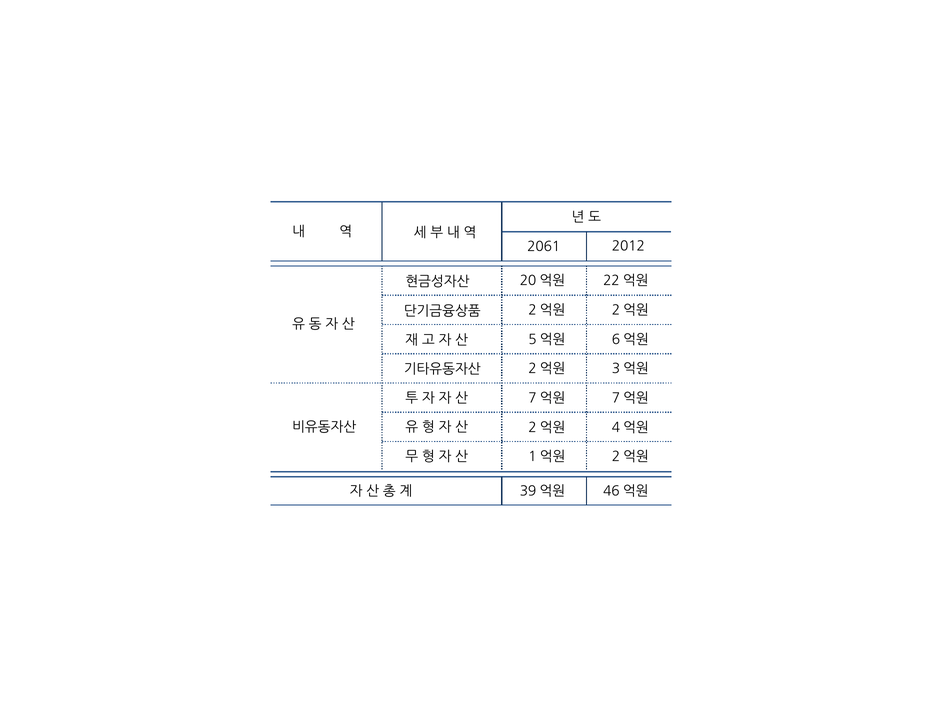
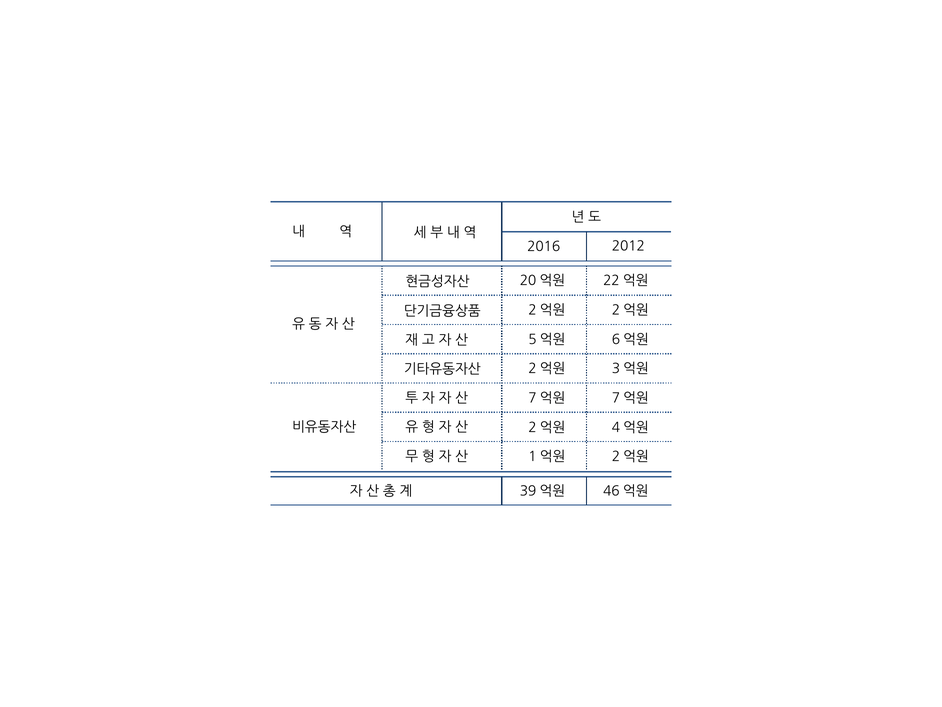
2061: 2061 -> 2016 (544, 247)
